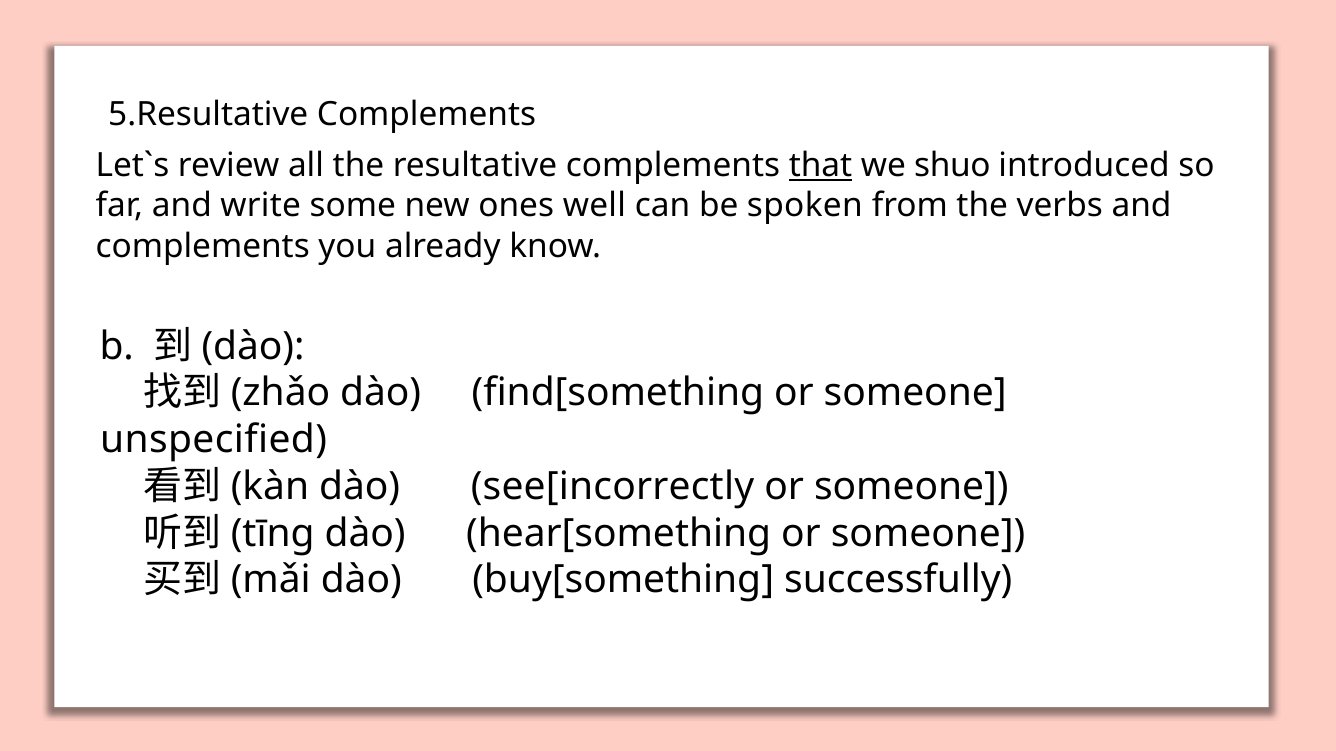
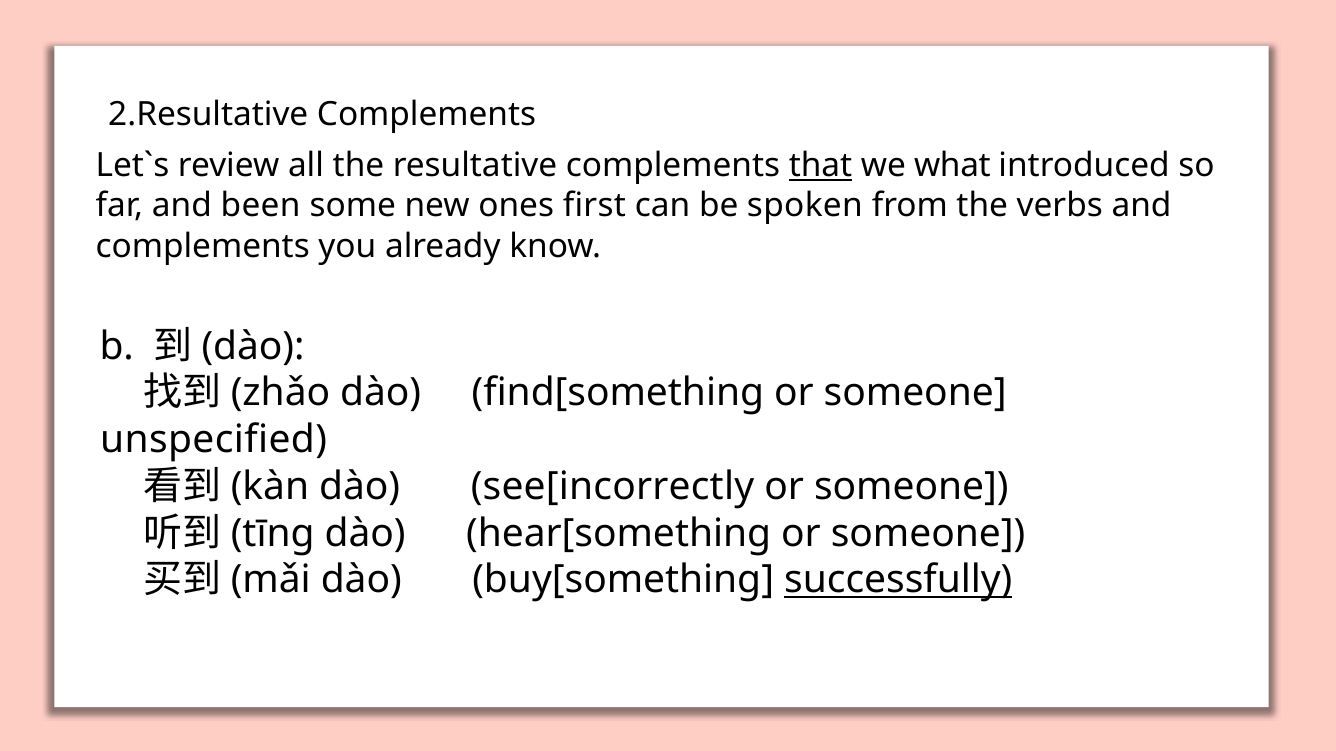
5.Resultative: 5.Resultative -> 2.Resultative (208, 115)
shuo: shuo -> what (952, 166)
write: write -> been (261, 206)
well: well -> first (594, 206)
successfully underline: none -> present (898, 580)
